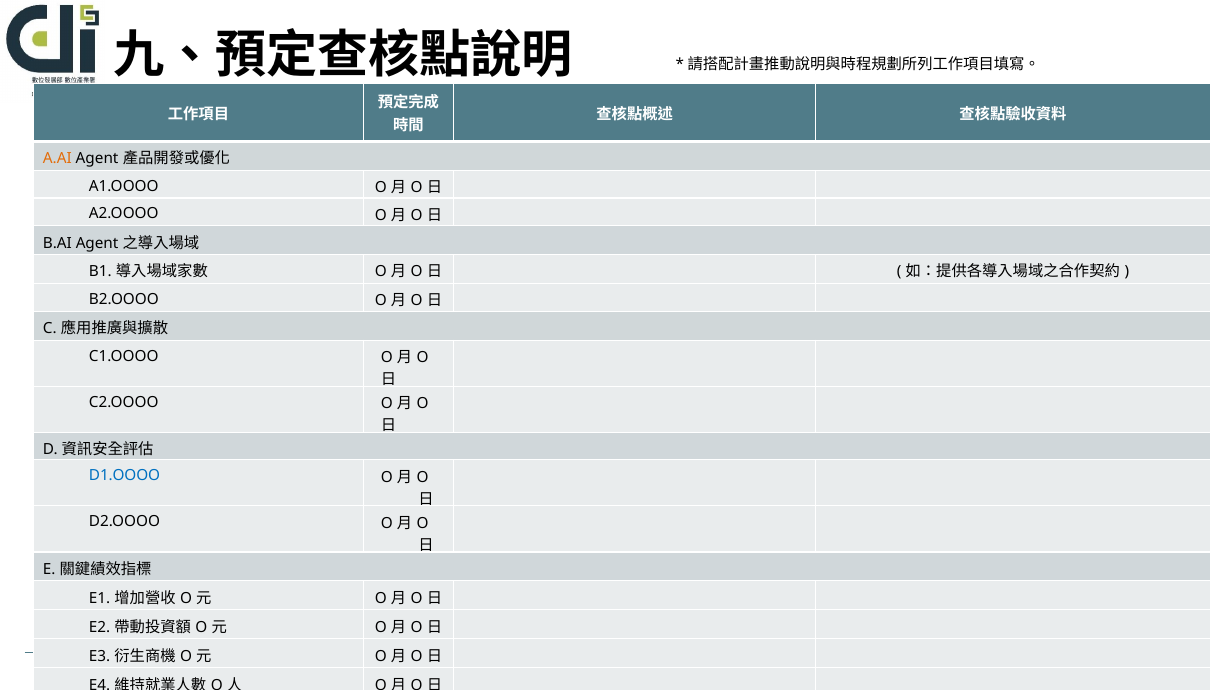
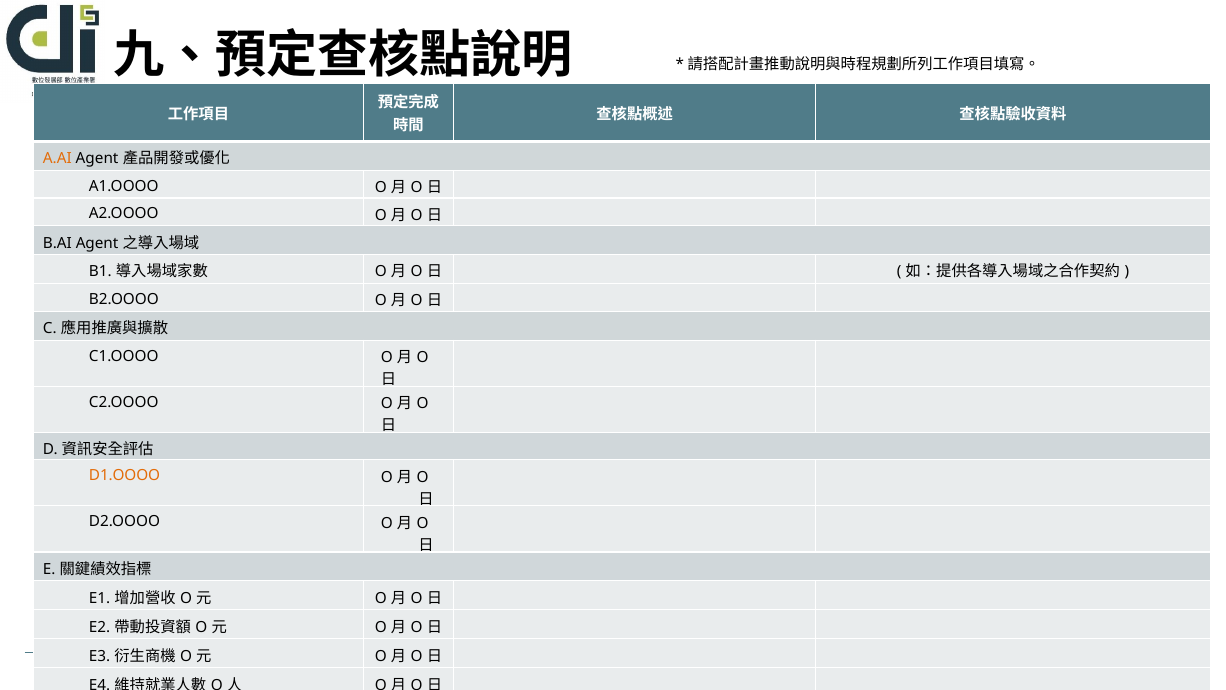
D1.OOOO colour: blue -> orange (125, 476)
